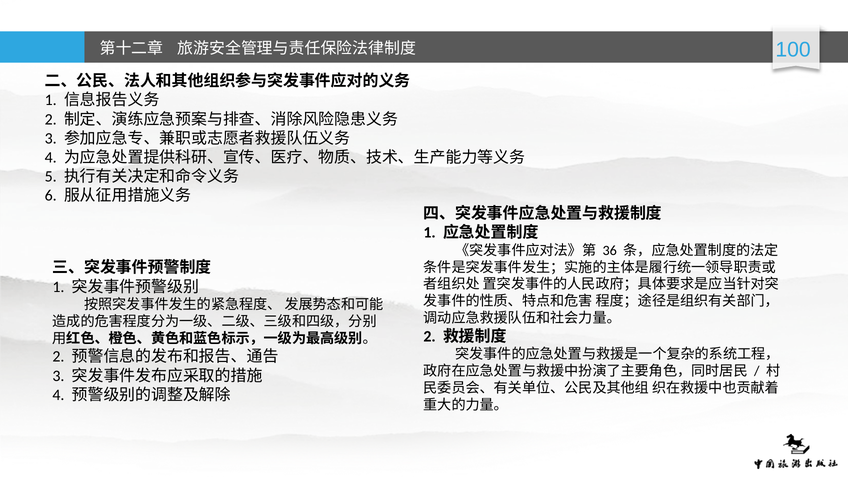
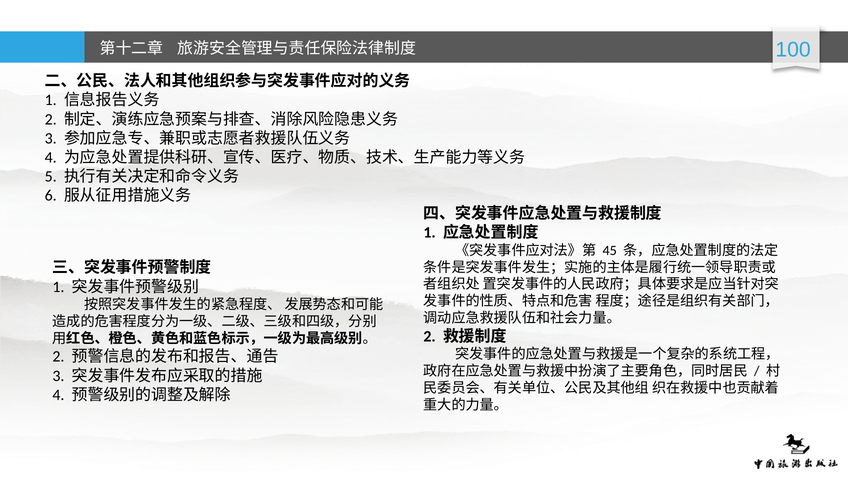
36: 36 -> 45 (610, 250)
